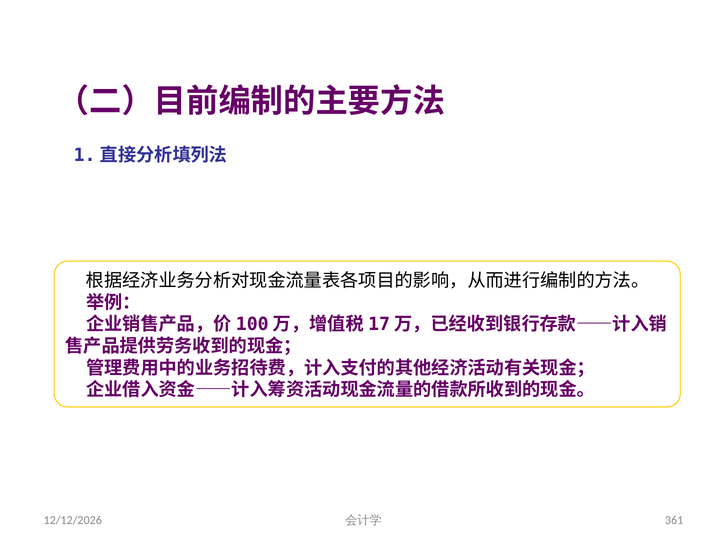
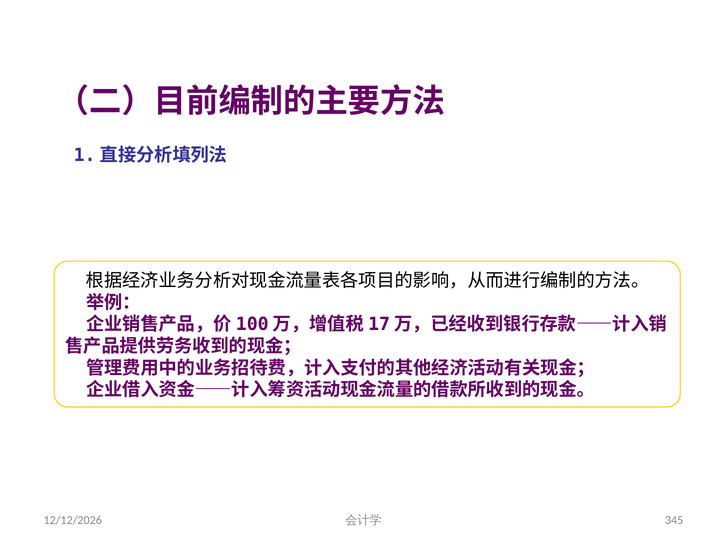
361: 361 -> 345 (674, 521)
